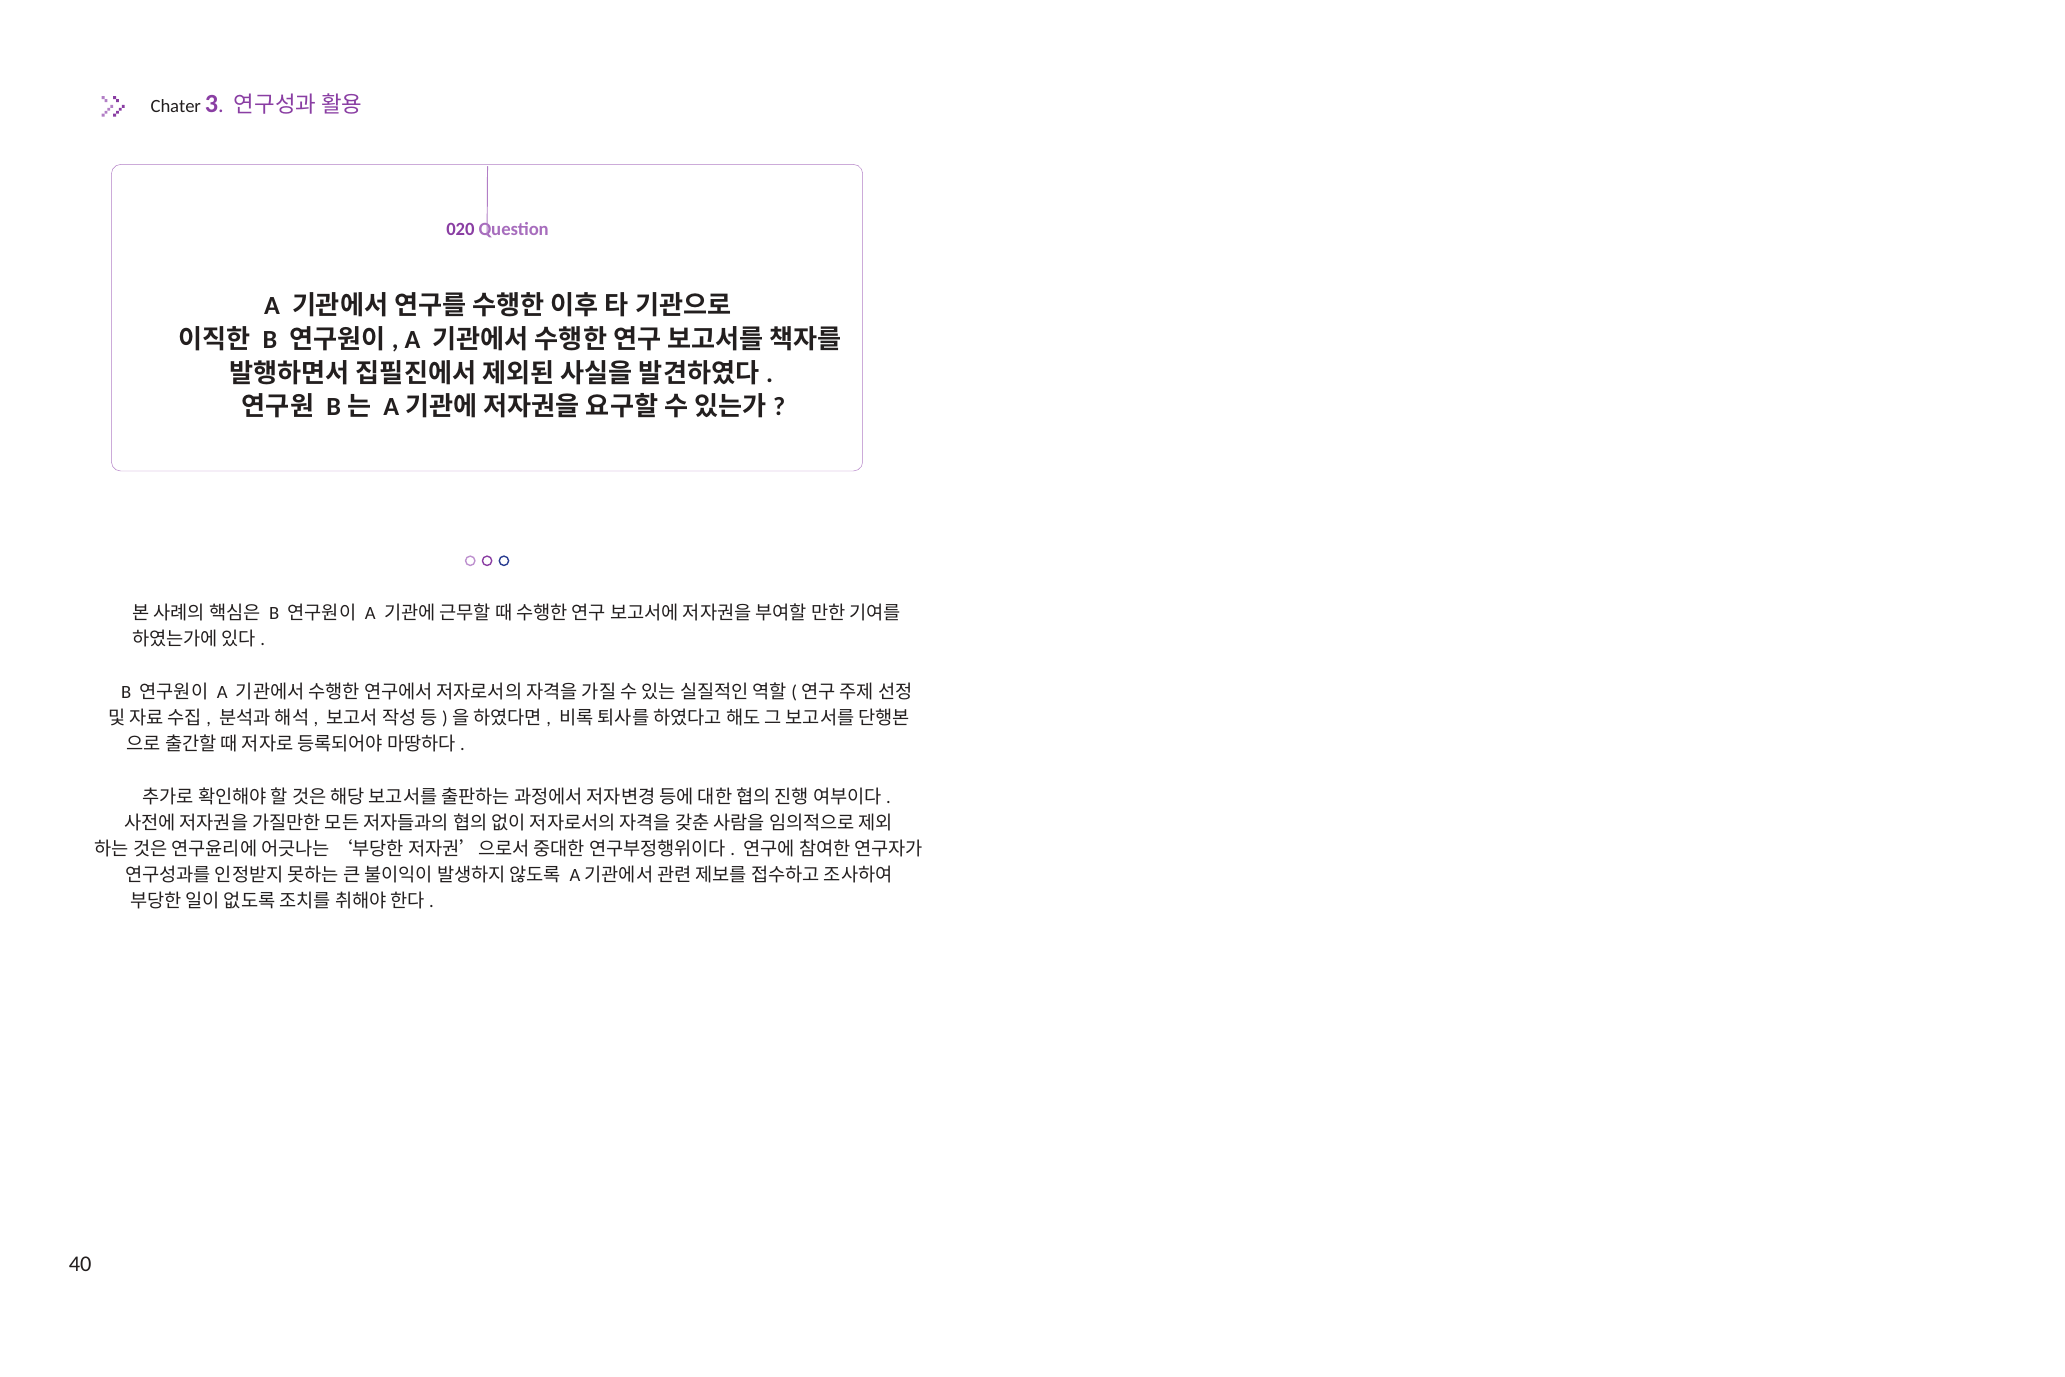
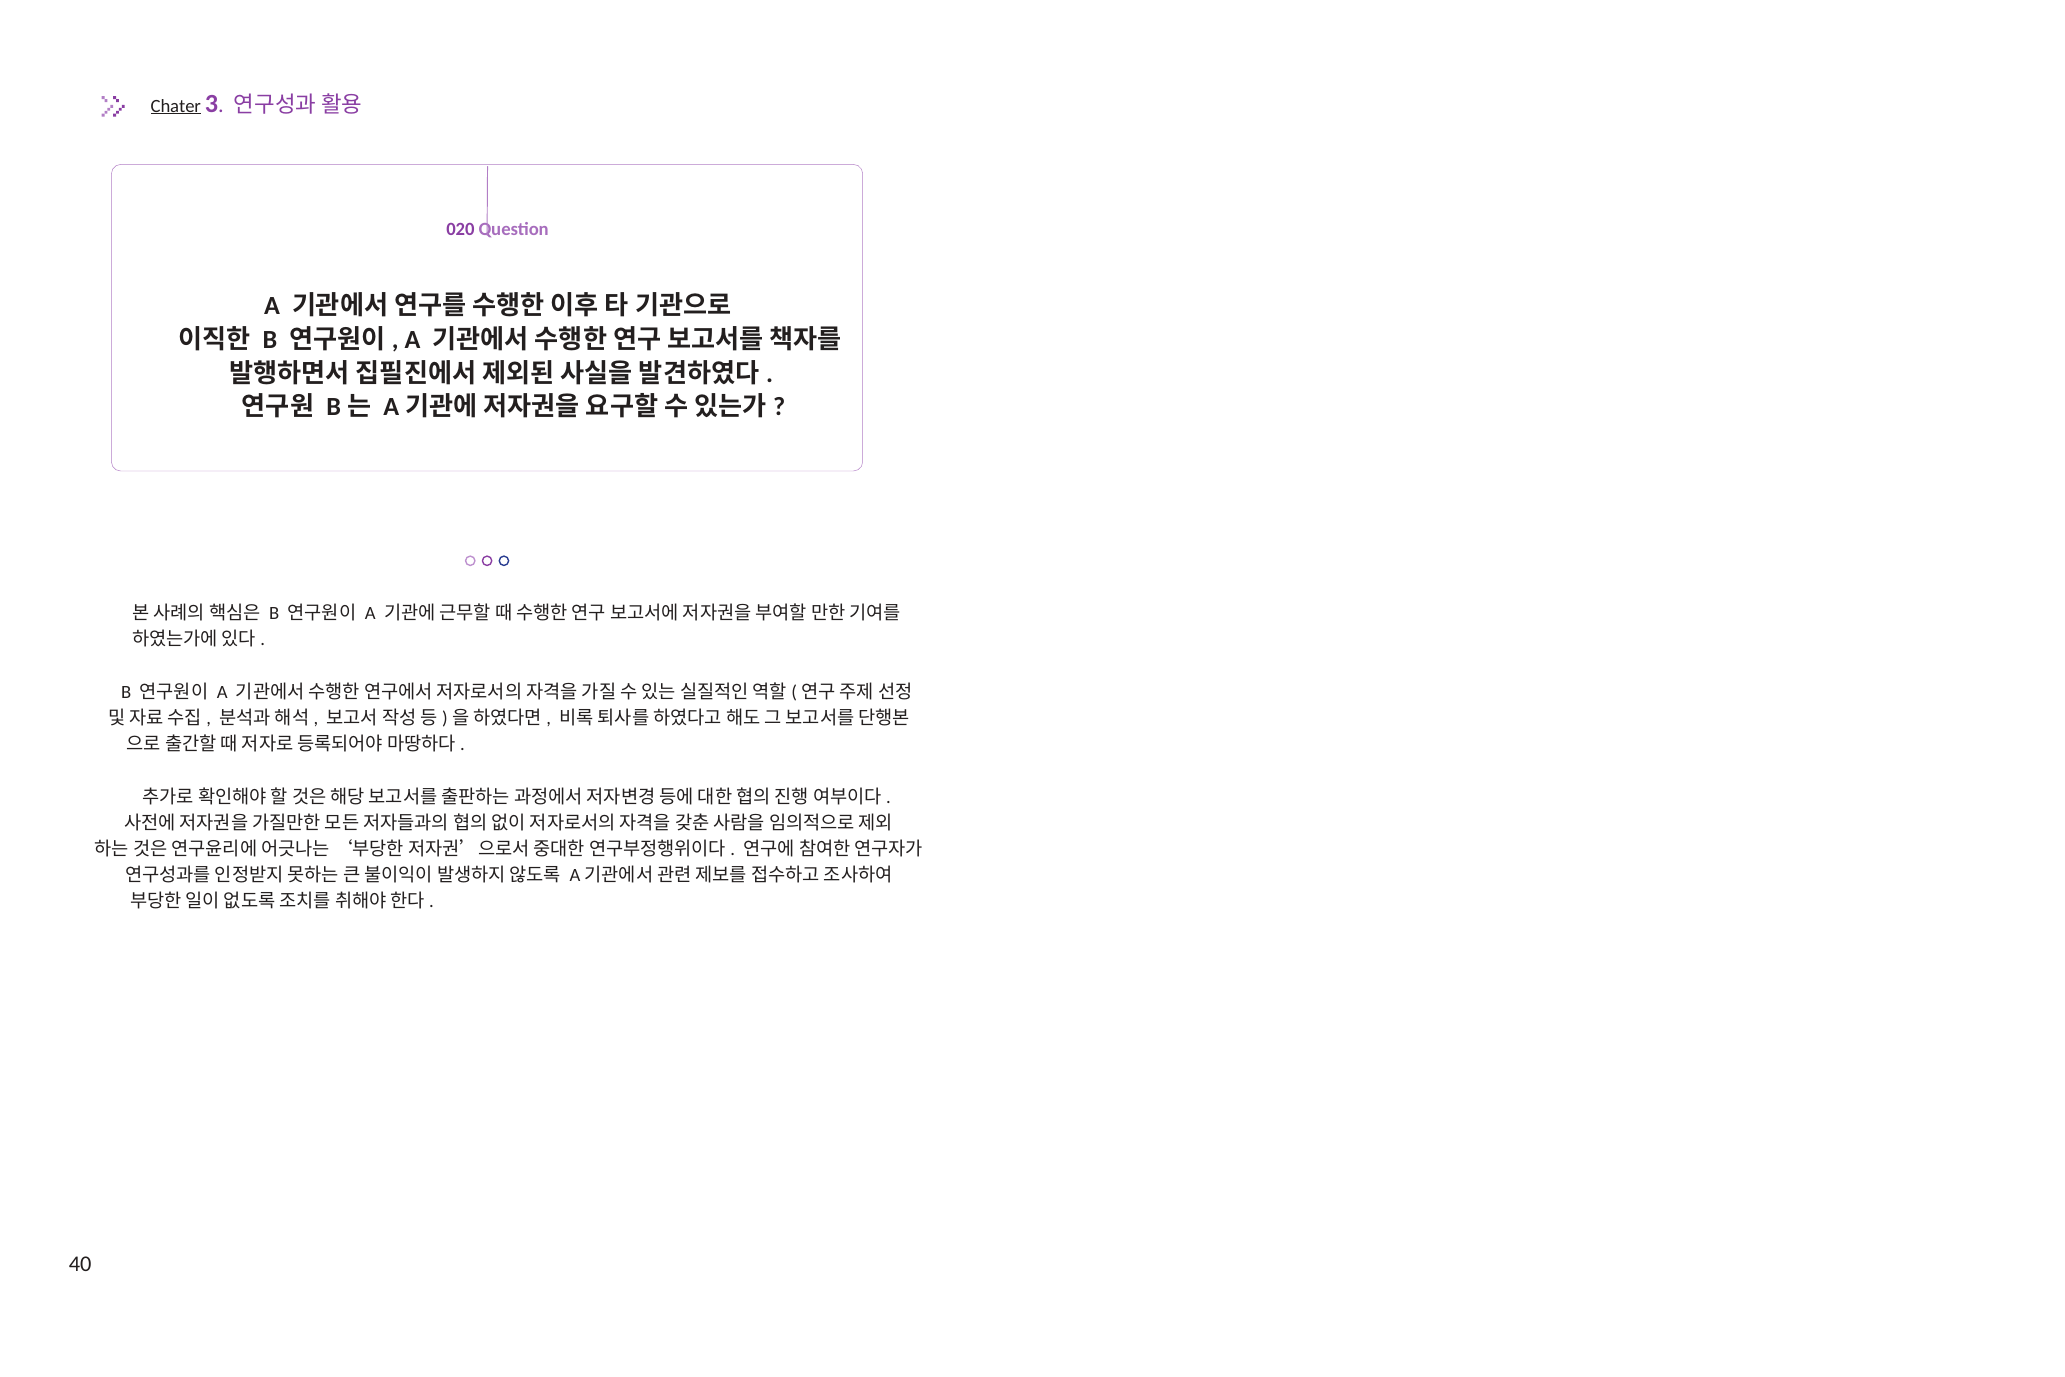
Chater underline: none -> present (176, 106)
